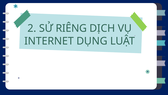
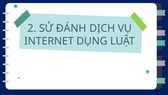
RIÊNG: RIÊNG -> ĐÁNH (71, 28)
